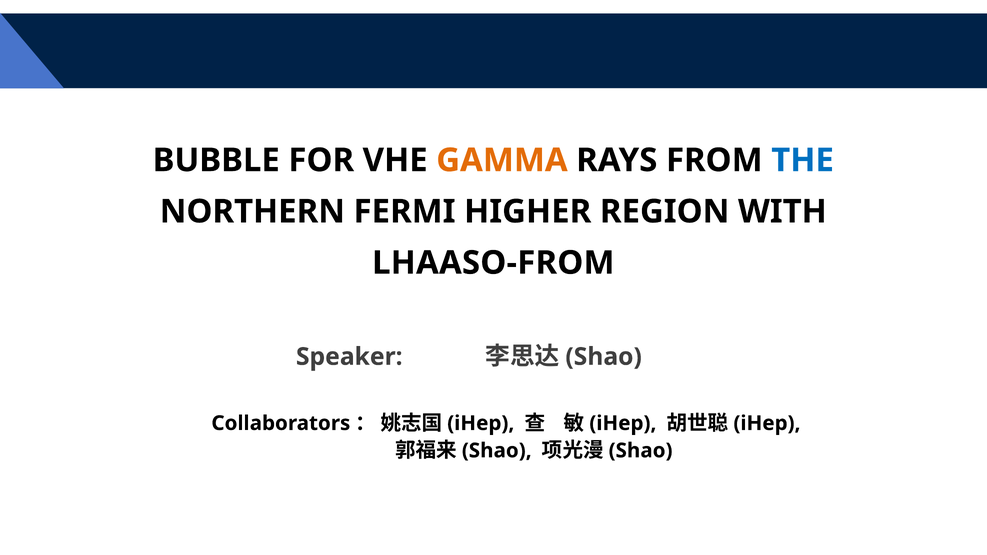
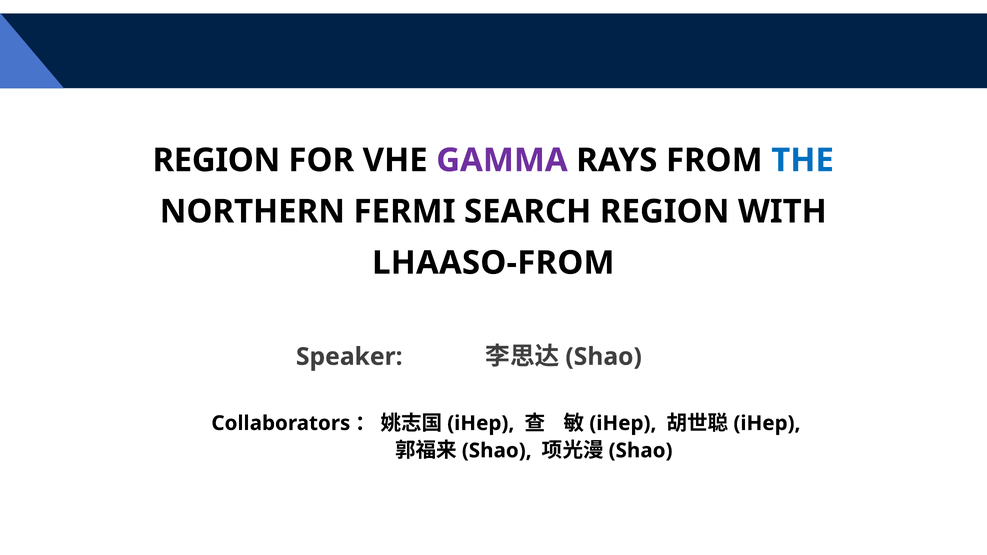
BUBBLE: BUBBLE -> REGION (216, 160)
GAMMA colour: orange -> purple (502, 160)
HIGHER: HIGHER -> SEARCH (528, 212)
